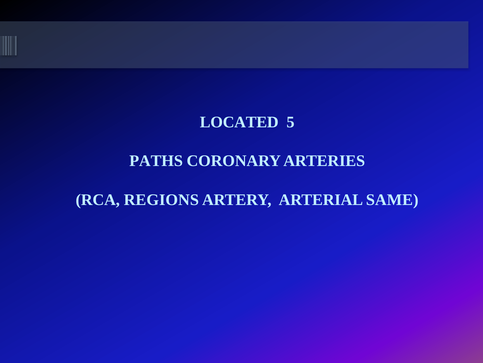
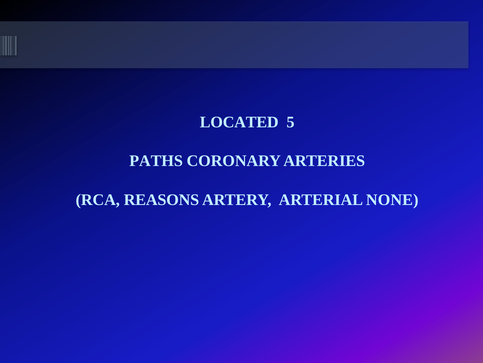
REGIONS: REGIONS -> REASONS (161, 199)
SAME: SAME -> NONE (392, 199)
